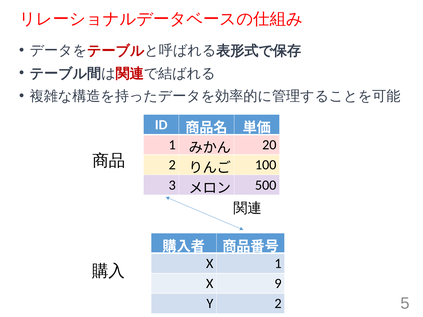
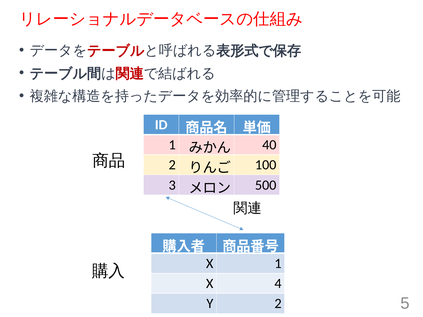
20: 20 -> 40 (269, 145)
9: 9 -> 4 (278, 284)
